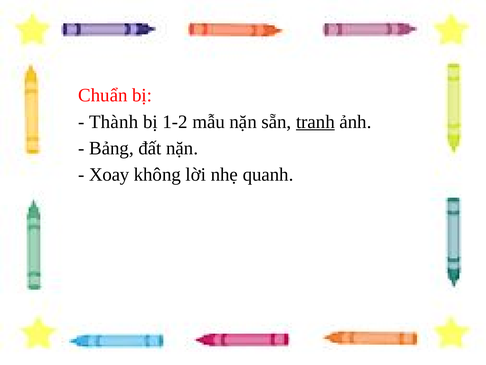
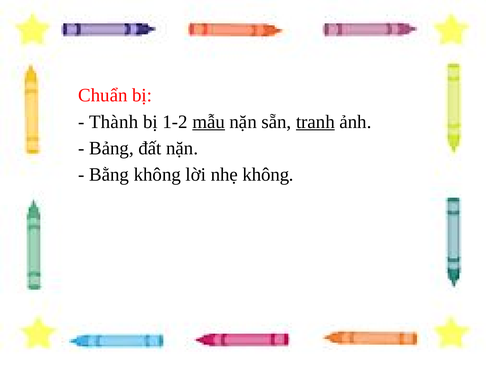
mẫu underline: none -> present (209, 122)
Xoay: Xoay -> Bằng (109, 174)
nhẹ quanh: quanh -> không (268, 174)
